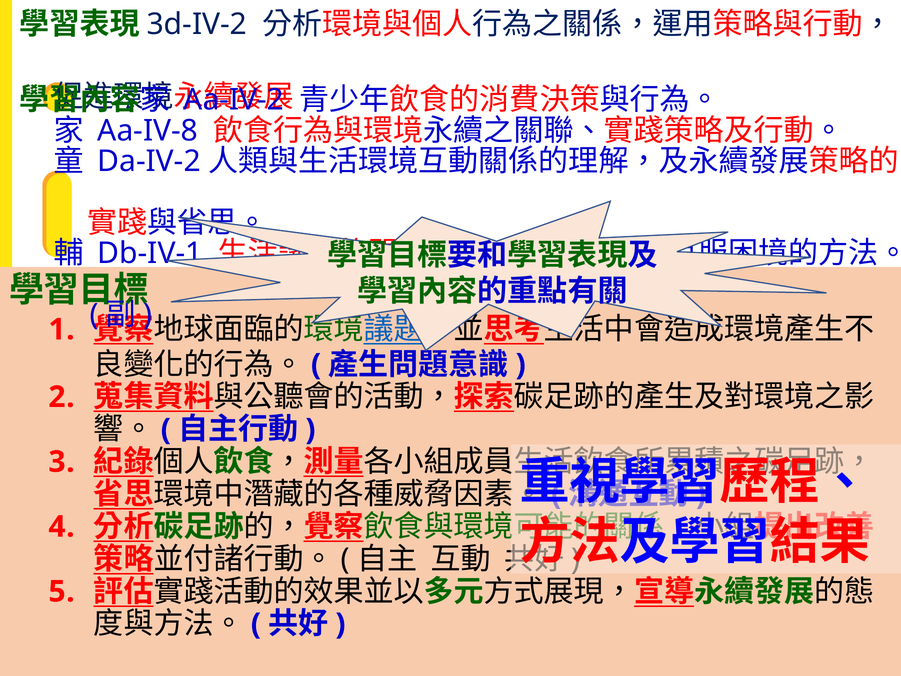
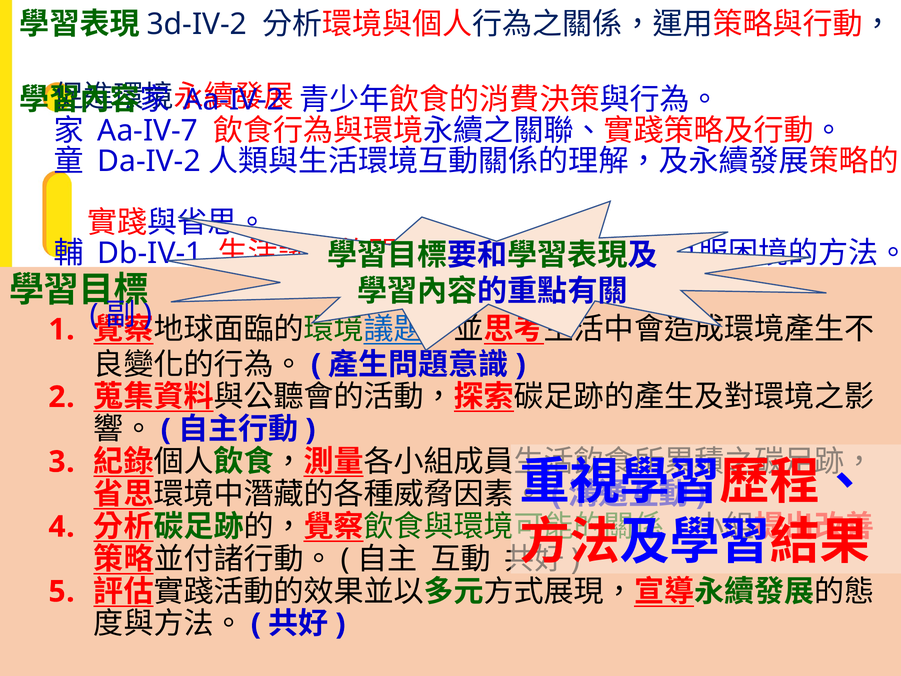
Aa-IV-8: Aa-IV-8 -> Aa-IV-7 (148, 131)
